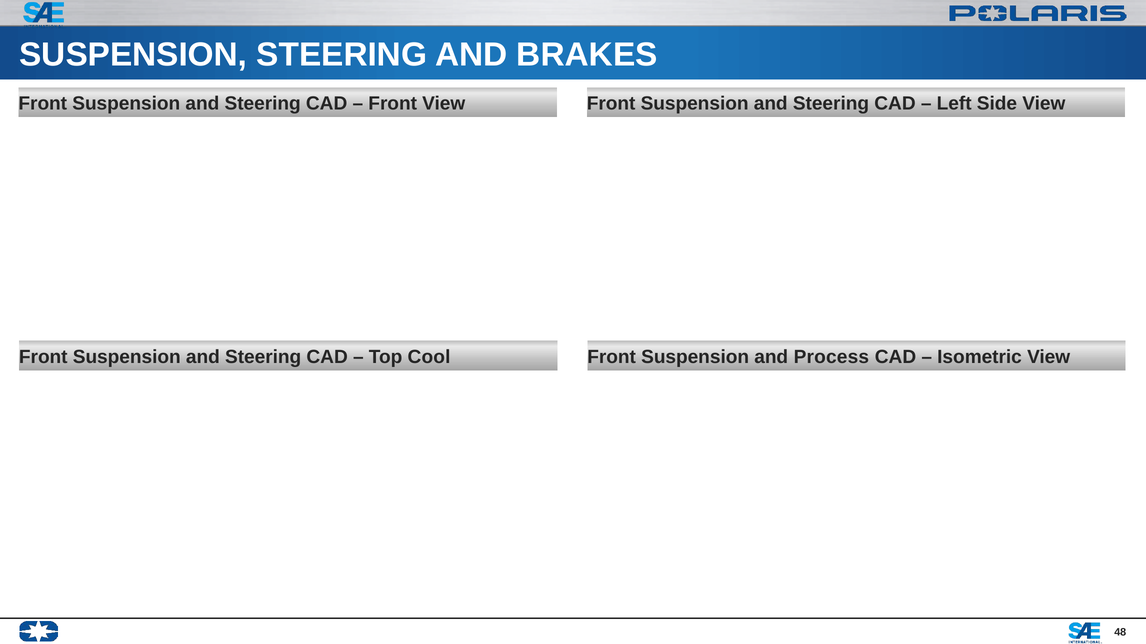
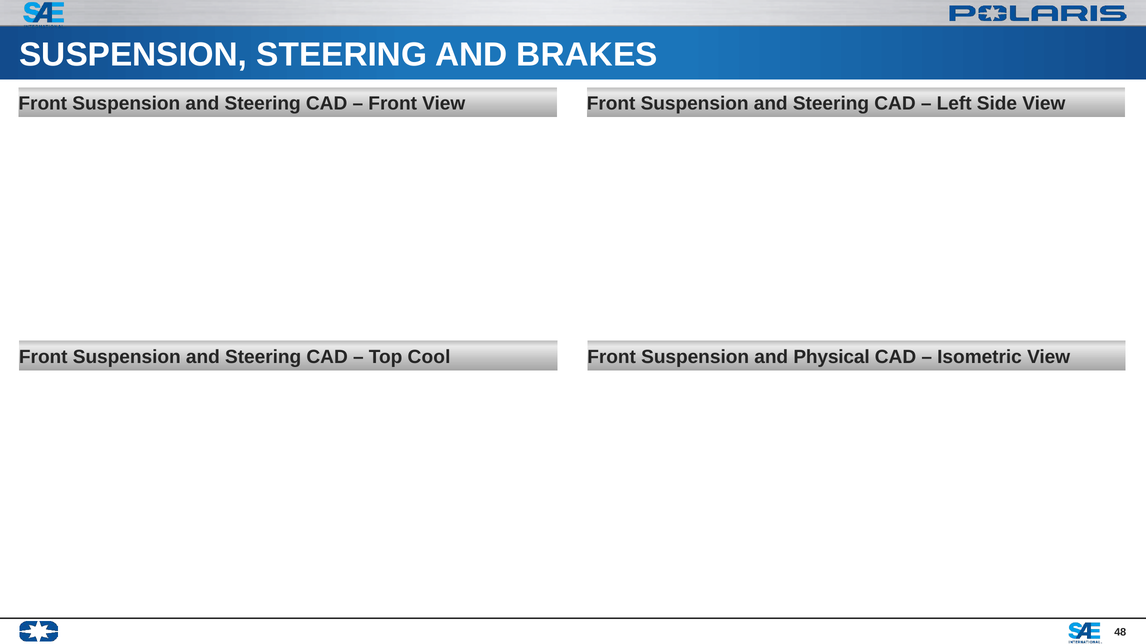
Process: Process -> Physical (832, 357)
